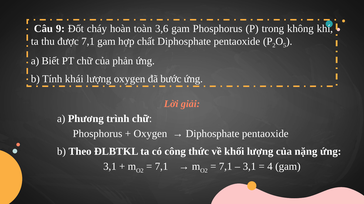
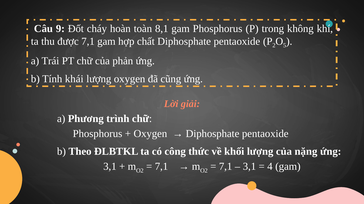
3,6: 3,6 -> 8,1 (162, 29)
Biết: Biết -> Trái (50, 61)
bước: bước -> cũng (171, 79)
